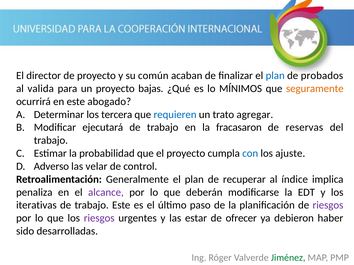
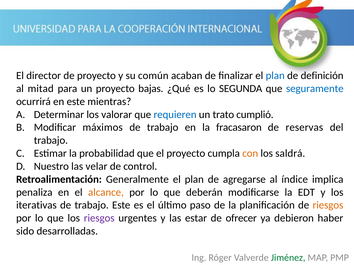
probados: probados -> definición (322, 76)
valida: valida -> mitad (41, 89)
MÍNIMOS: MÍNIMOS -> SEGUNDA (241, 89)
seguramente colour: orange -> blue (315, 89)
abogado: abogado -> mientras (109, 102)
tercera: tercera -> valorar (117, 115)
agregar: agregar -> cumplió (255, 115)
ejecutará: ejecutará -> máximos (103, 128)
con colour: blue -> orange (250, 154)
ajuste: ajuste -> saldrá (290, 154)
Adverso: Adverso -> Nuestro (51, 167)
recuperar: recuperar -> agregarse (244, 180)
alcance colour: purple -> orange (106, 193)
riesgos colour: purple -> orange (328, 206)
